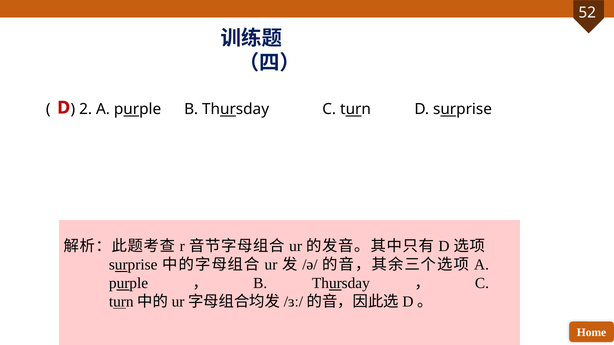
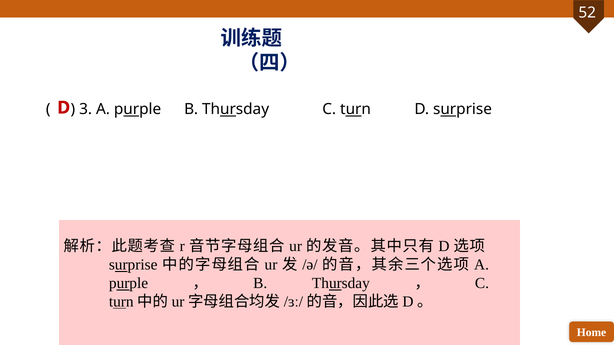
2: 2 -> 3 (86, 109)
